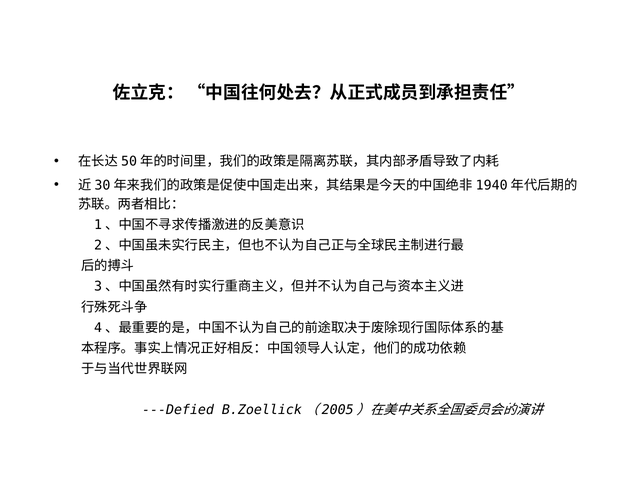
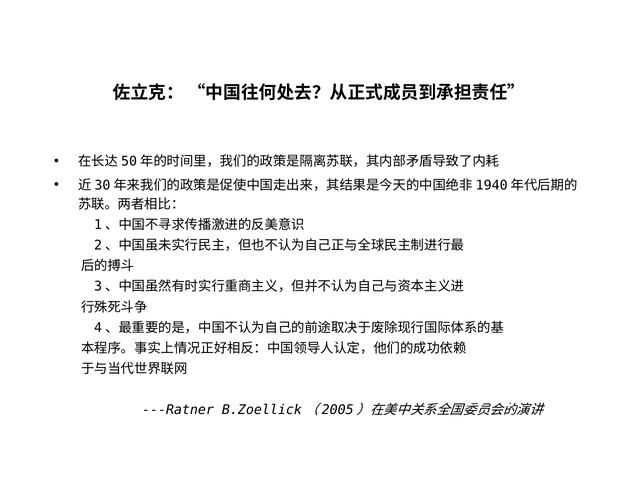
---Defied: ---Defied -> ---Ratner (178, 410)
